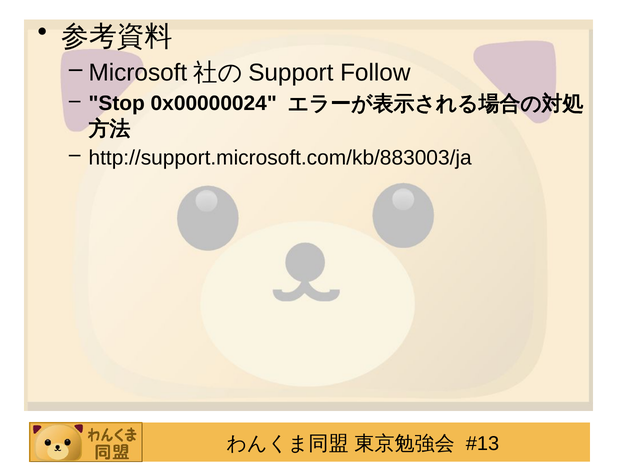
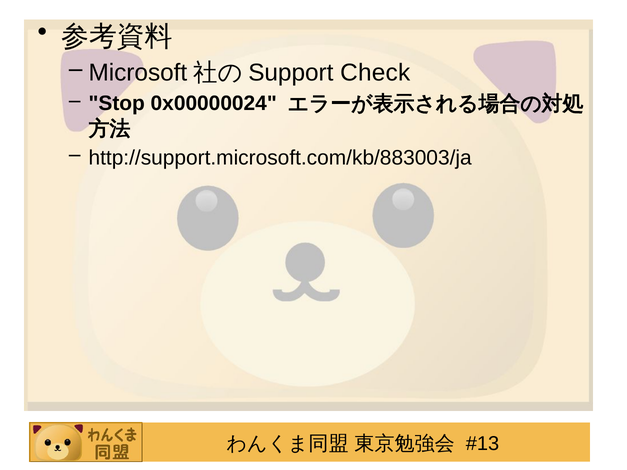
Follow: Follow -> Check (375, 72)
